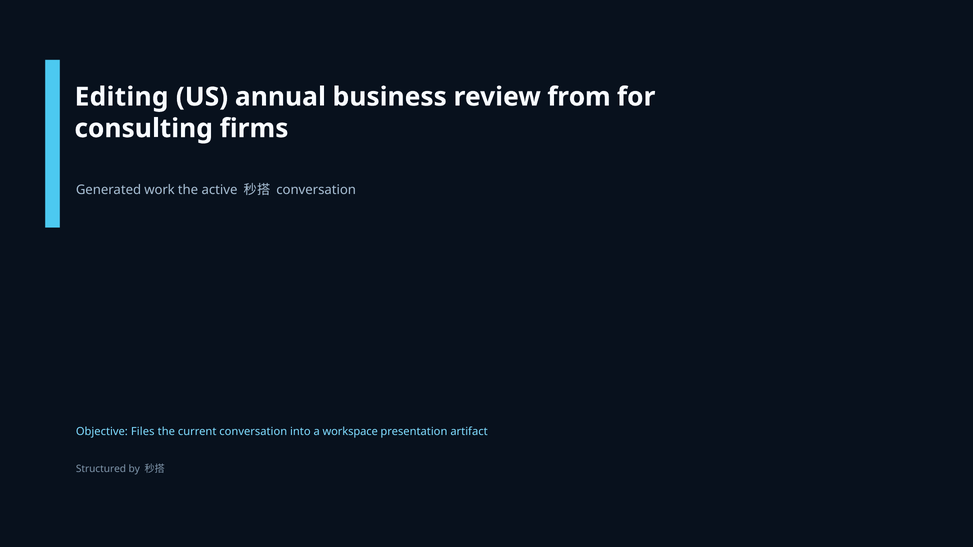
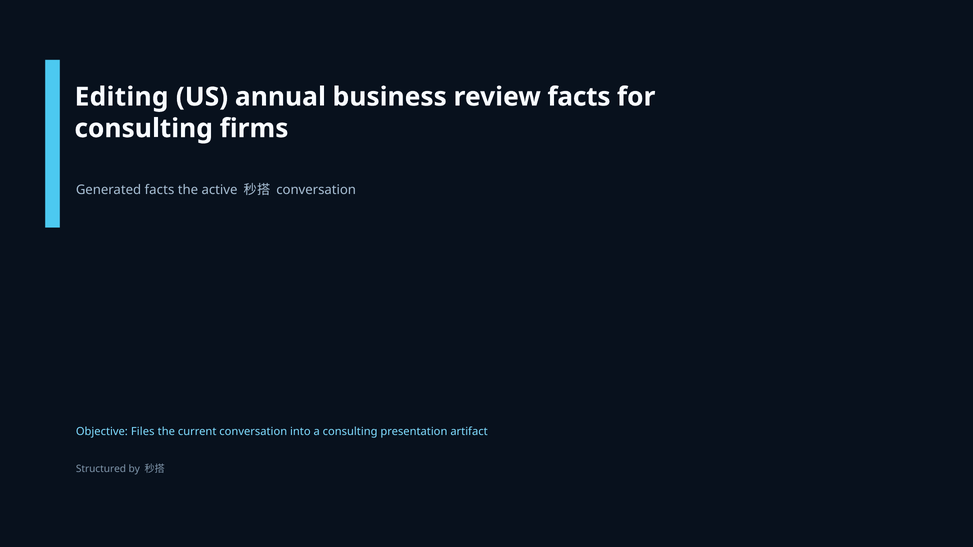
review from: from -> facts (579, 97)
Generated work: work -> facts (159, 190)
a workspace: workspace -> consulting (350, 432)
